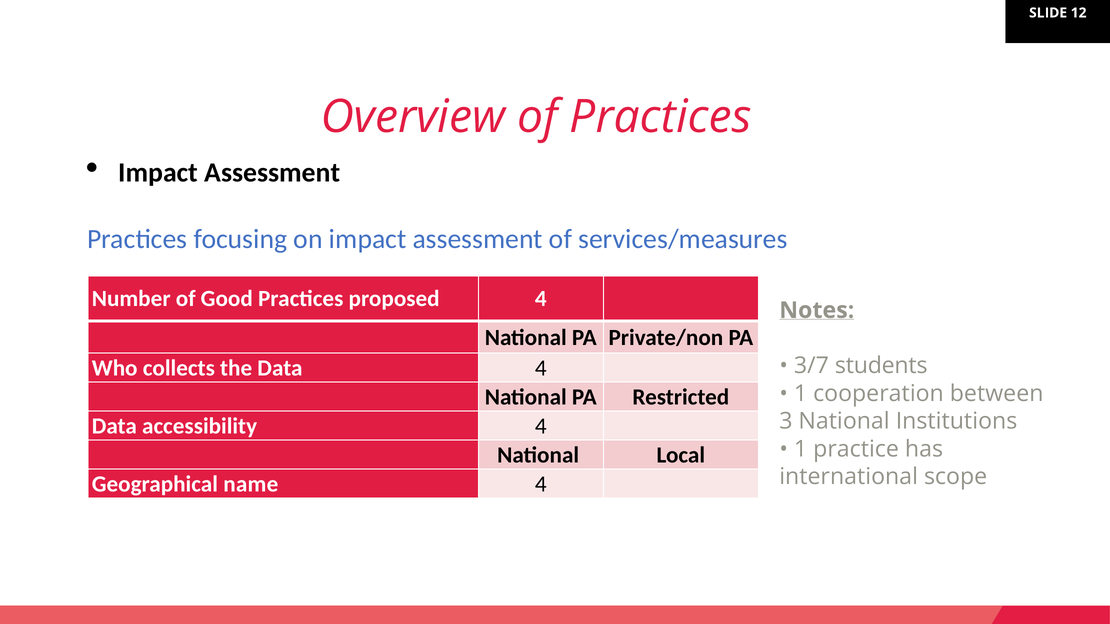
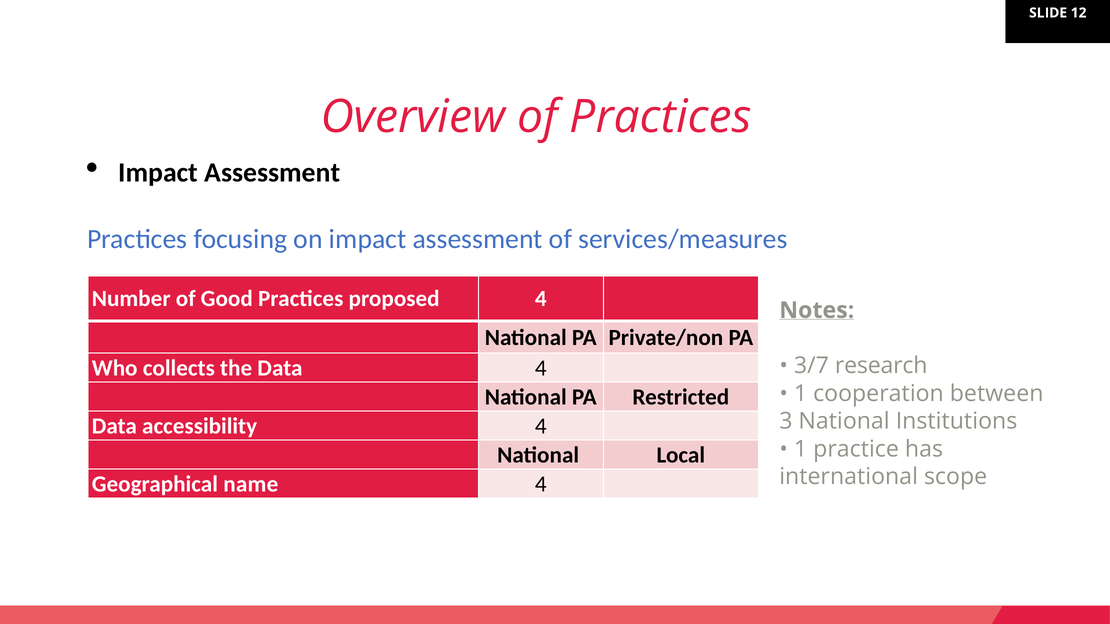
students: students -> research (881, 366)
